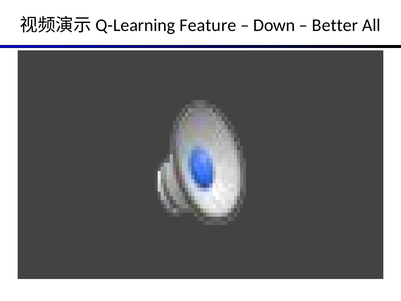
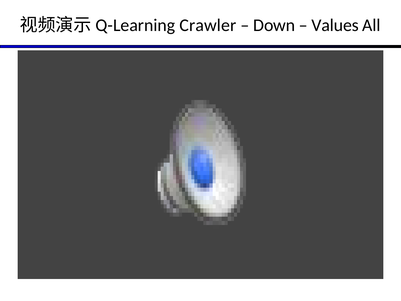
Feature: Feature -> Crawler (208, 25)
Better: Better -> Values (335, 25)
